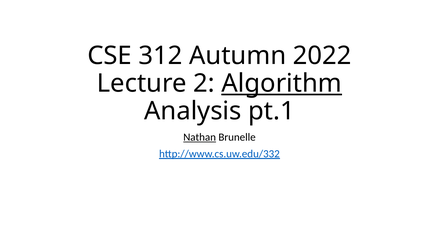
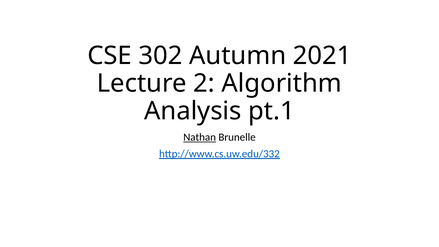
312: 312 -> 302 (161, 56)
2022: 2022 -> 2021 (322, 56)
Algorithm underline: present -> none (282, 83)
